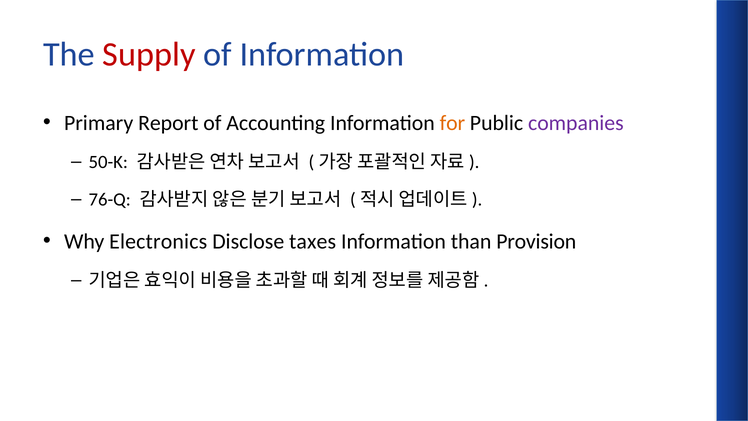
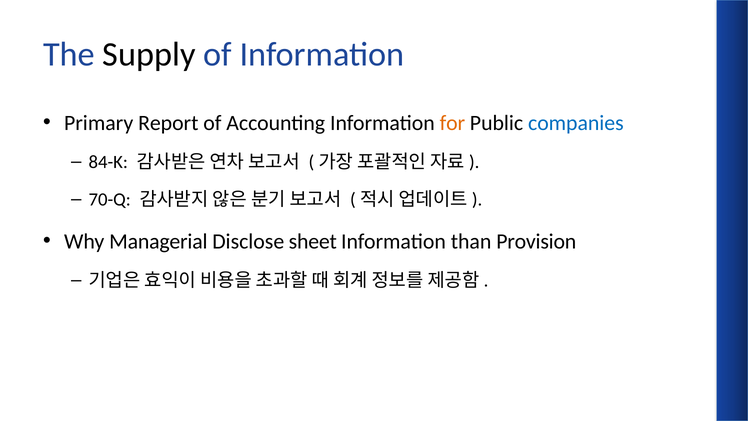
Supply colour: red -> black (149, 54)
companies colour: purple -> blue (576, 123)
50-K: 50-K -> 84-K (108, 162)
76-Q: 76-Q -> 70-Q (110, 199)
Electronics: Electronics -> Managerial (158, 241)
taxes: taxes -> sheet (313, 241)
